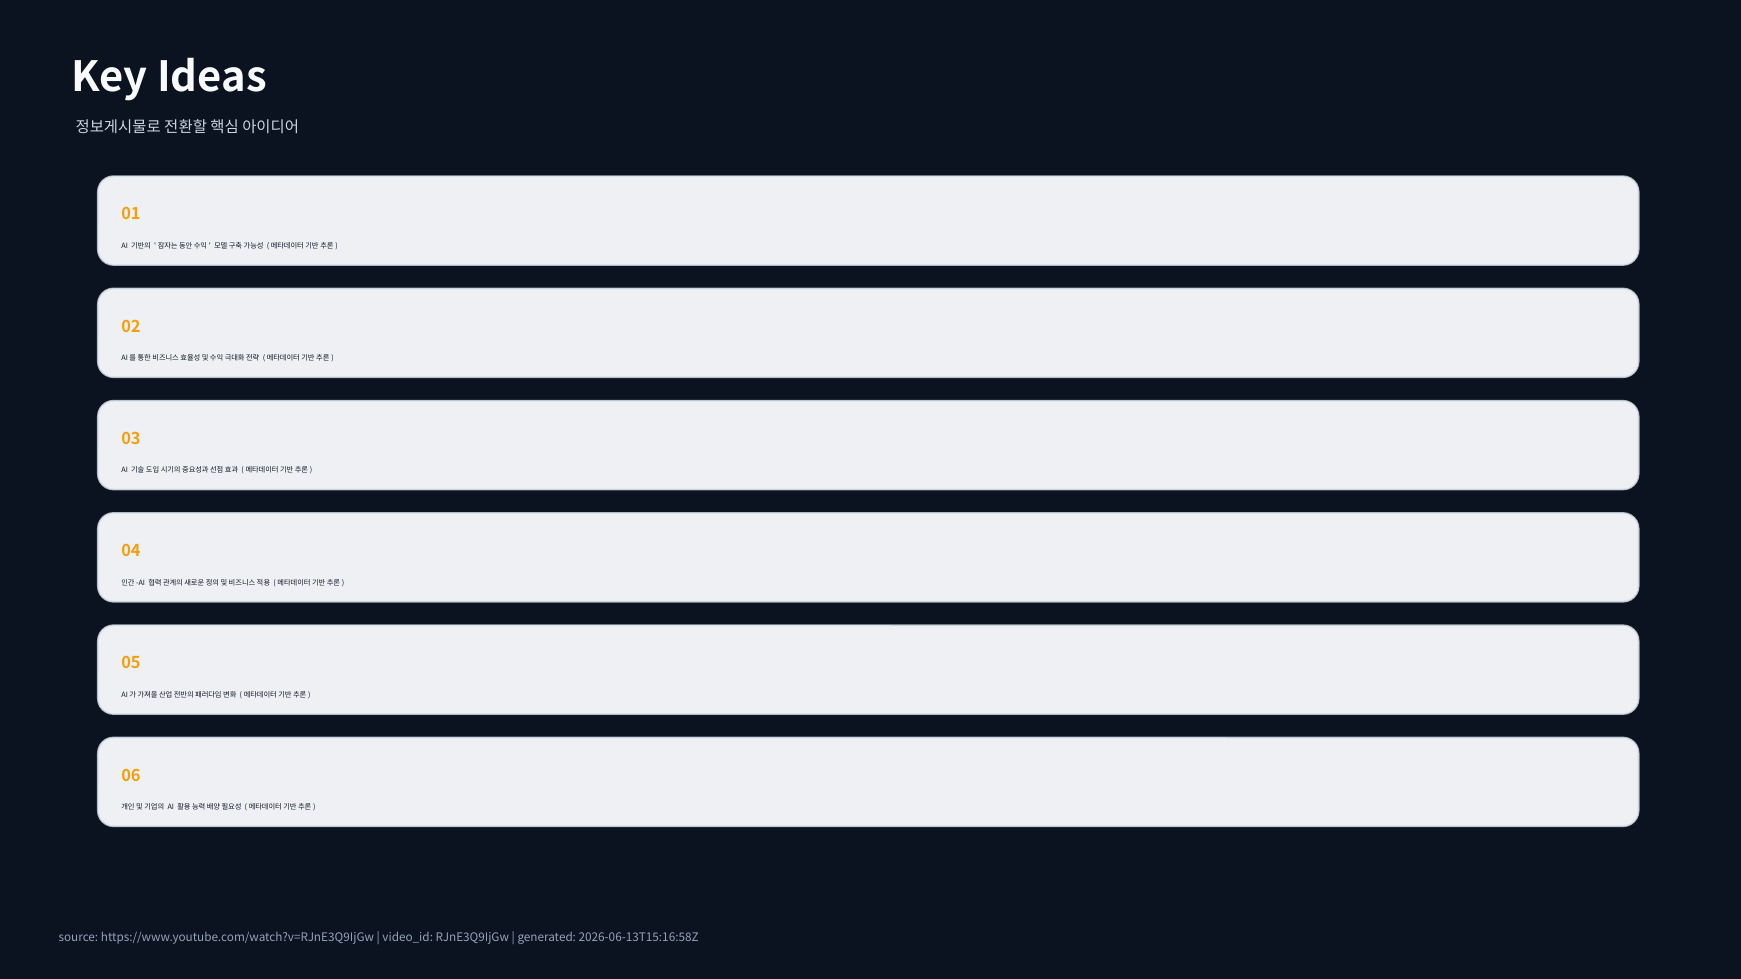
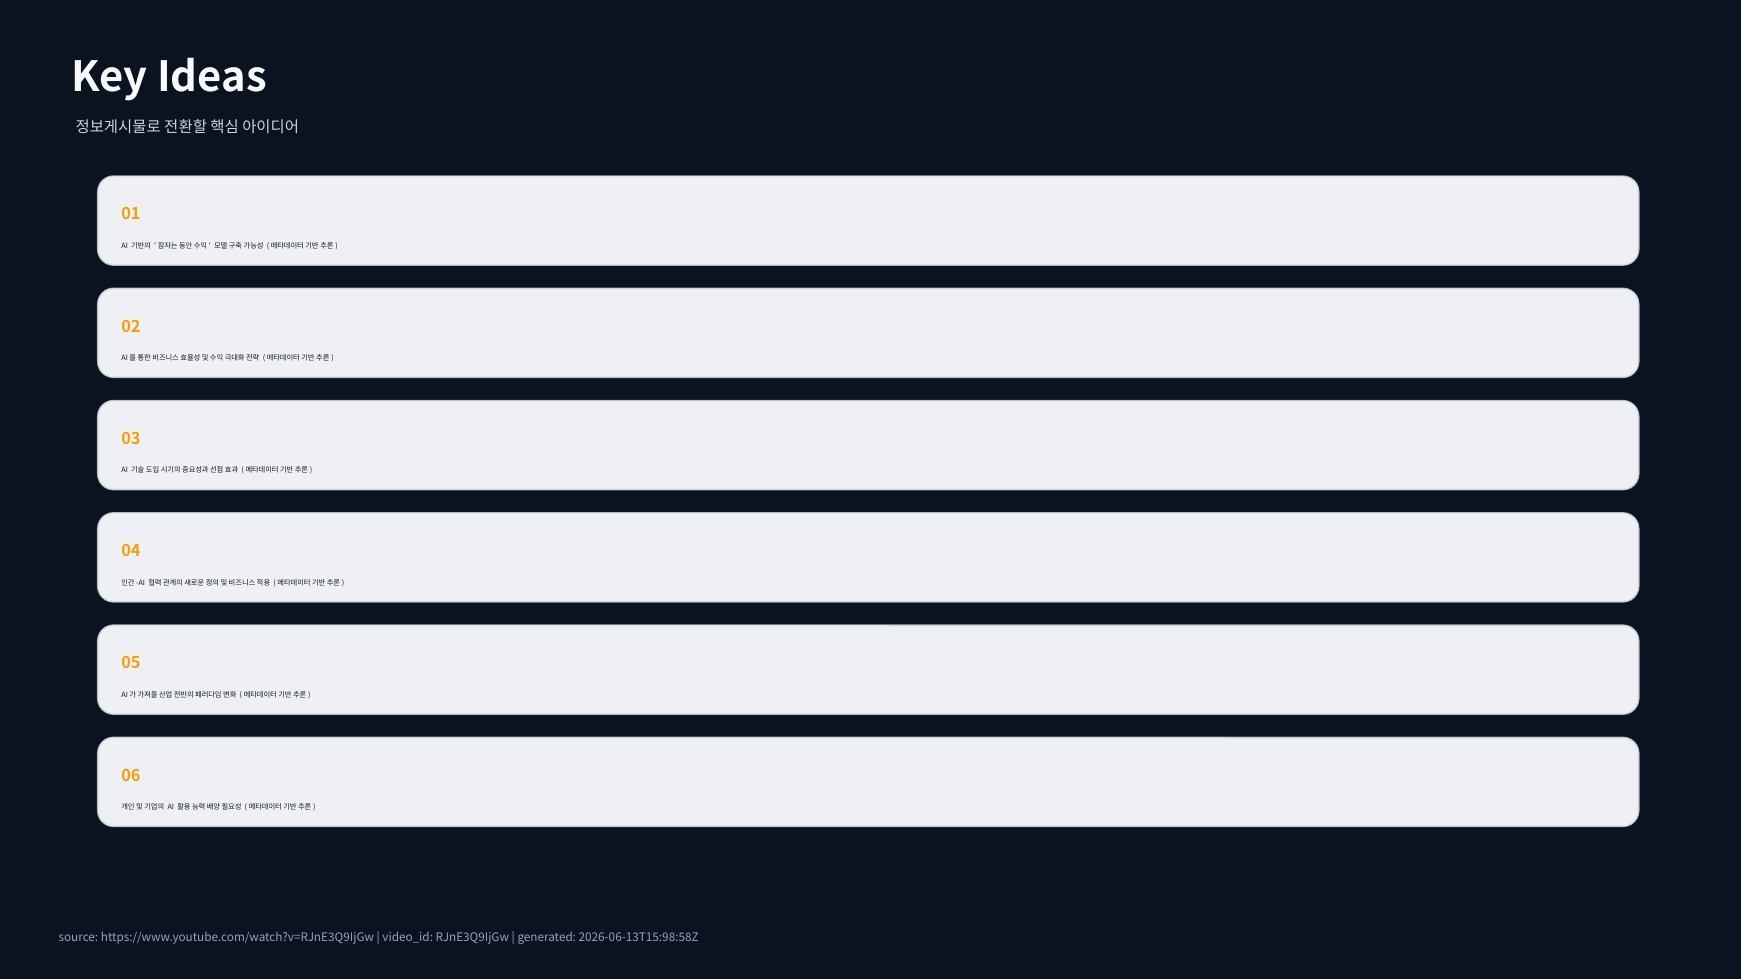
2026-06-13T15:16:58Z: 2026-06-13T15:16:58Z -> 2026-06-13T15:98:58Z (639, 938)
